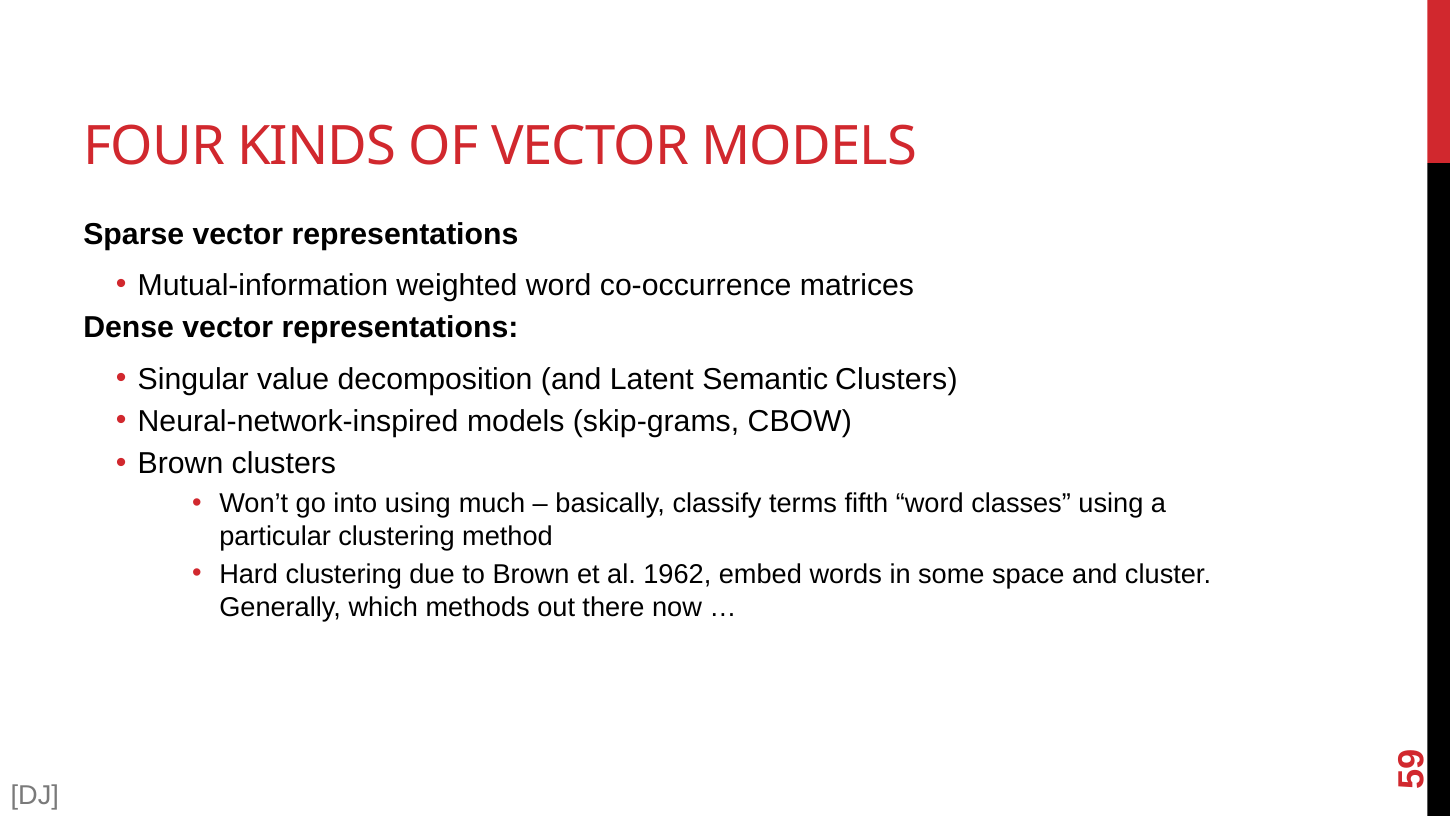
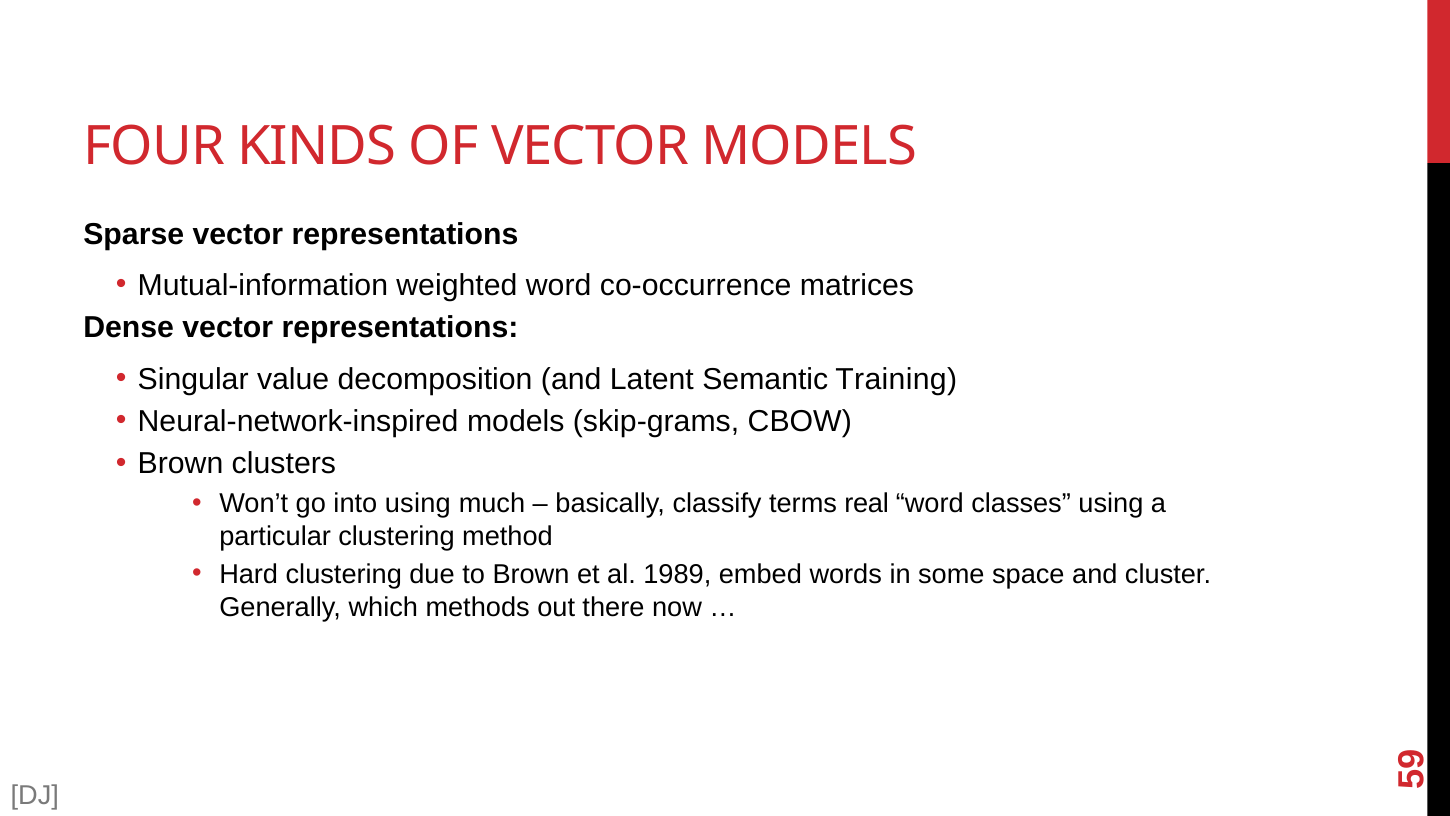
Semantic Clusters: Clusters -> Training (896, 379)
fifth: fifth -> real (867, 503)
1962: 1962 -> 1989 (677, 574)
